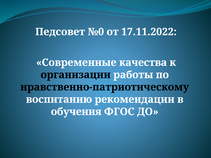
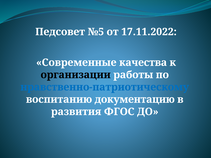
№0: №0 -> №5 (96, 32)
нравственно-патриотическому colour: black -> blue (105, 87)
рекомендации: рекомендации -> документацию (135, 100)
обучения: обучения -> развития (76, 112)
